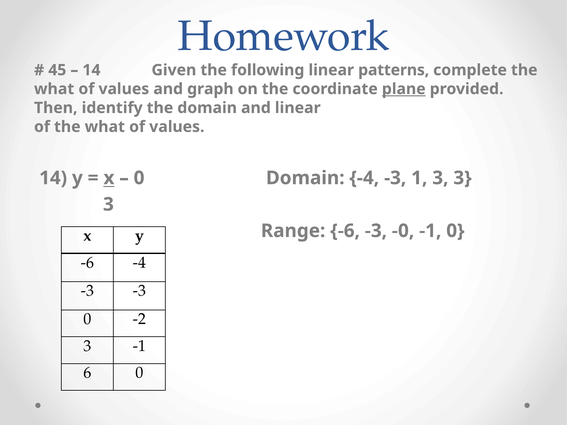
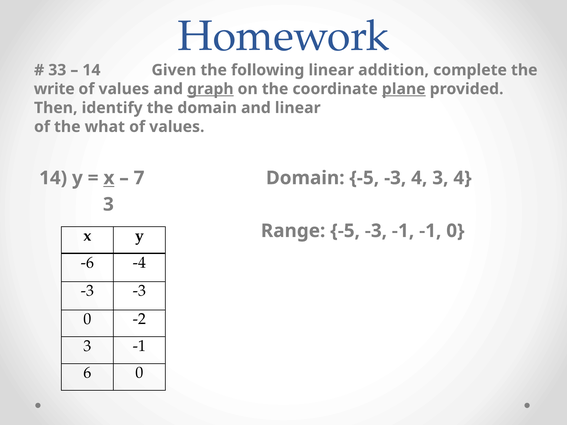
45: 45 -> 33 (57, 70)
patterns: patterns -> addition (394, 70)
what: what -> write (54, 89)
graph underline: none -> present (210, 89)
0: 0 -> 7 (139, 178)
Domain -4: -4 -> -5 (364, 178)
-3 1: 1 -> 4 (419, 178)
3: 3 -> 4 (463, 178)
Range -6: -6 -> -5 (345, 231)
-3 -0: -0 -> -1 (403, 231)
